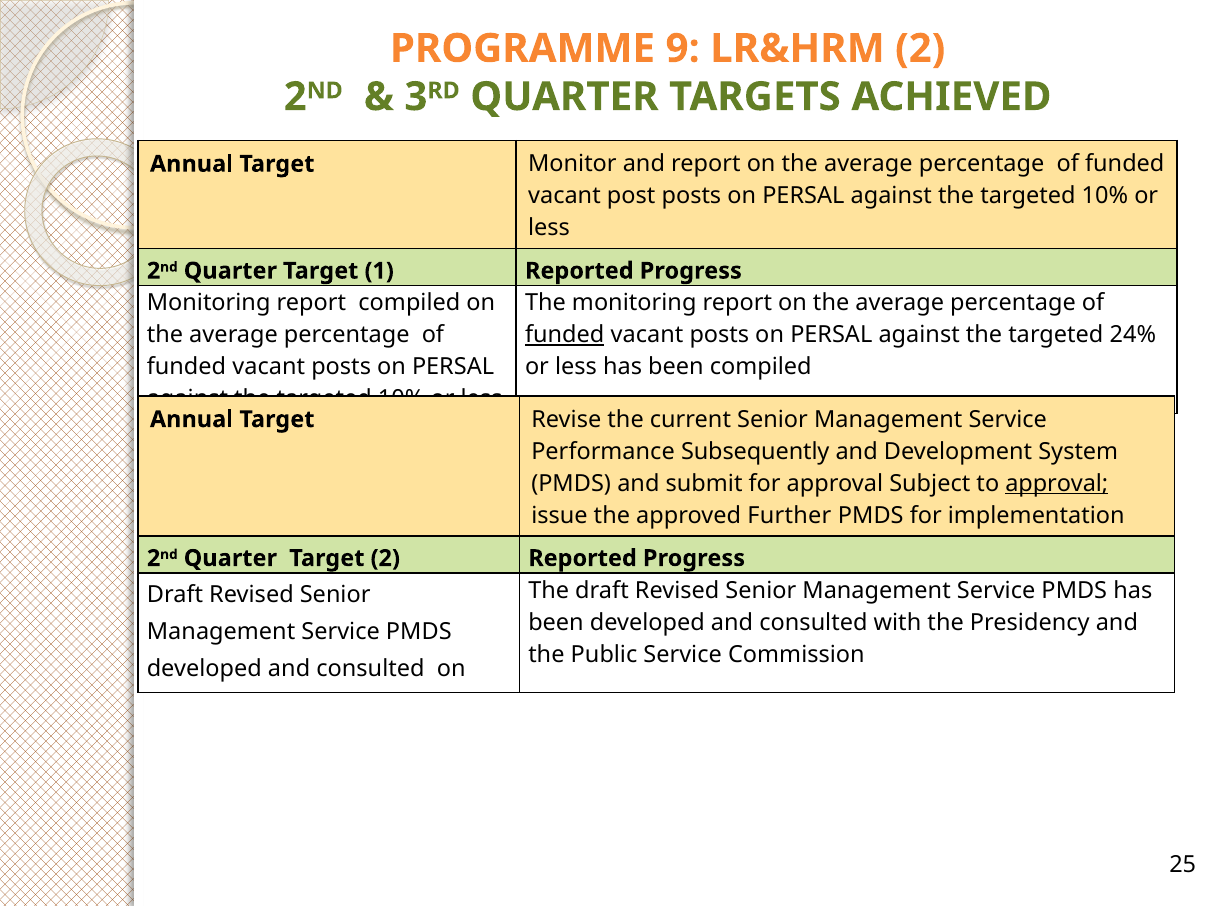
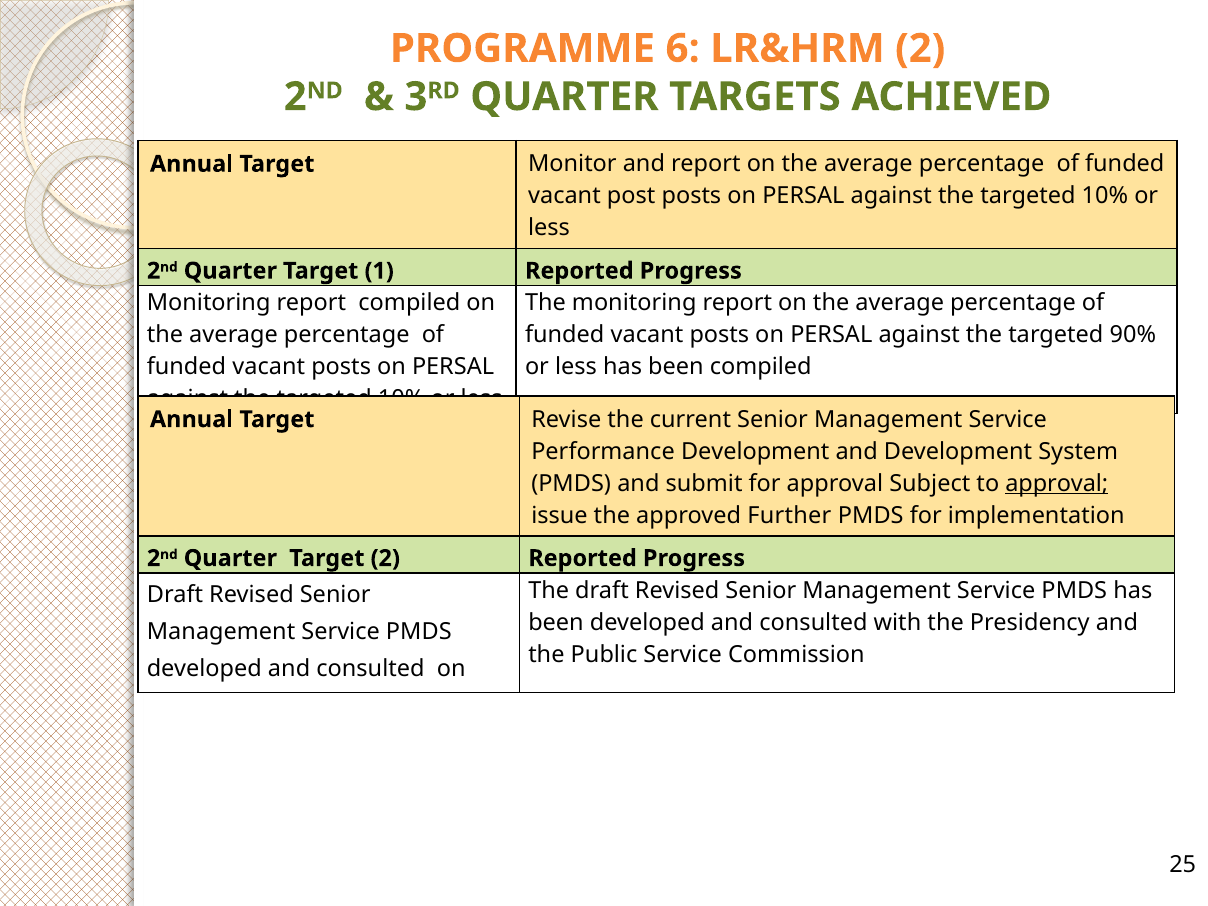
9: 9 -> 6 (683, 49)
funded underline: present -> none (565, 335)
24%: 24% -> 90% (1133, 335)
Performance Subsequently: Subsequently -> Development (755, 451)
